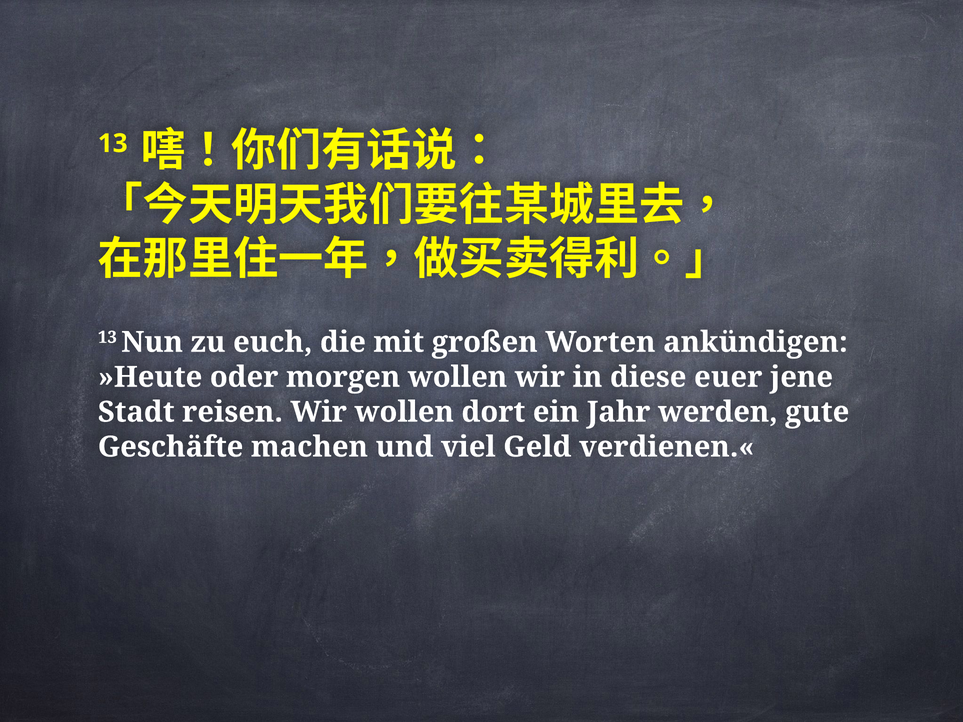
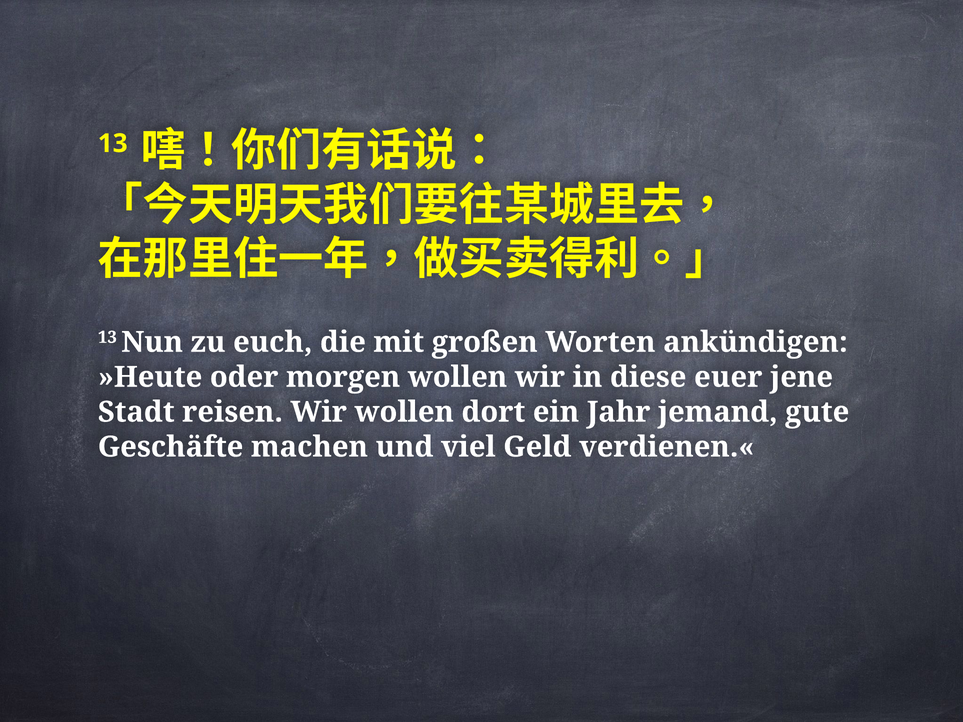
werden: werden -> jemand (718, 412)
